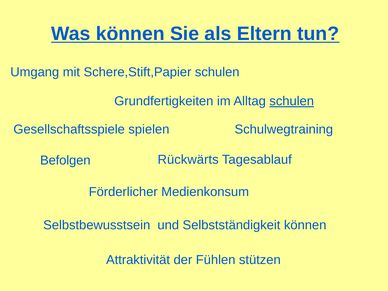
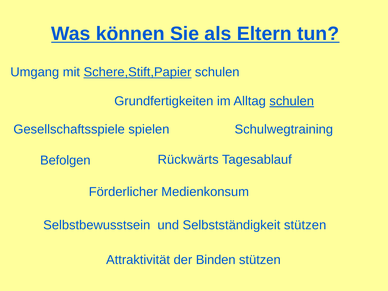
Schere,Stift,Papier underline: none -> present (137, 72)
Selbstständigkeit können: können -> stützen (305, 225)
Fühlen: Fühlen -> Binden (216, 260)
